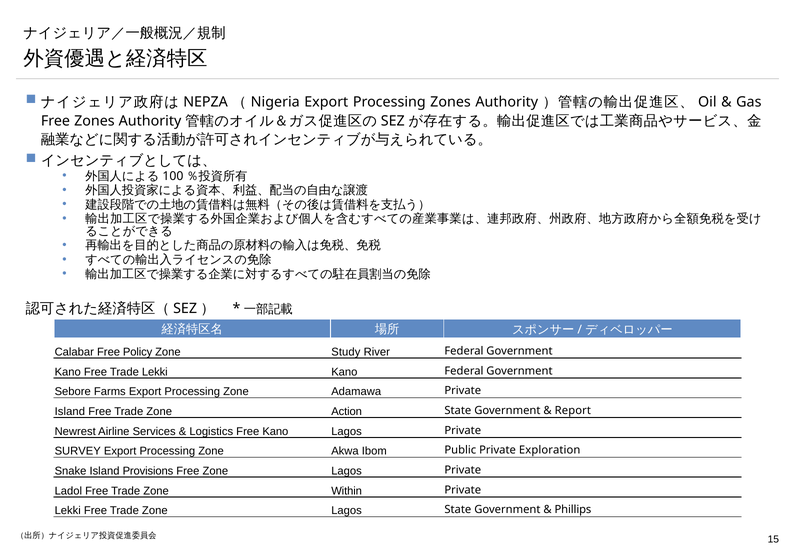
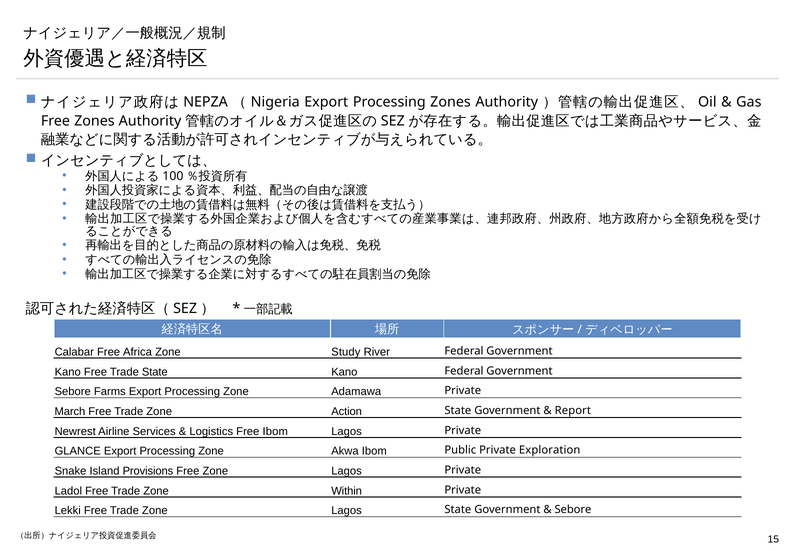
Policy: Policy -> Africa (137, 352)
Trade Lekki: Lekki -> State (155, 371)
Island: Island -> March (70, 411)
Free Kano: Kano -> Ibom (275, 431)
SURVEY: SURVEY -> GLANCE (78, 451)
Phillips: Phillips -> Sebore (573, 509)
